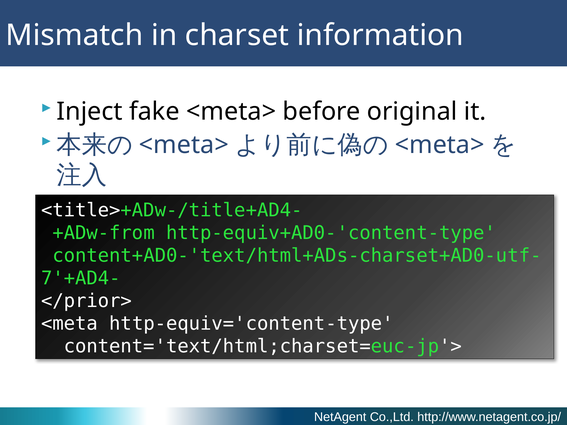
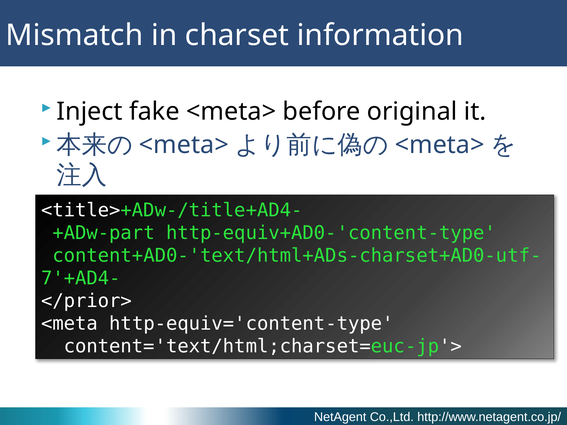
+ADw-from: +ADw-from -> +ADw-part (104, 233)
